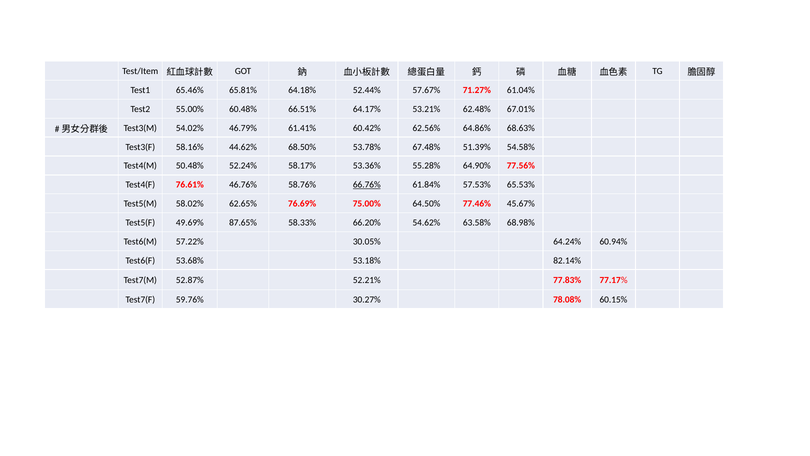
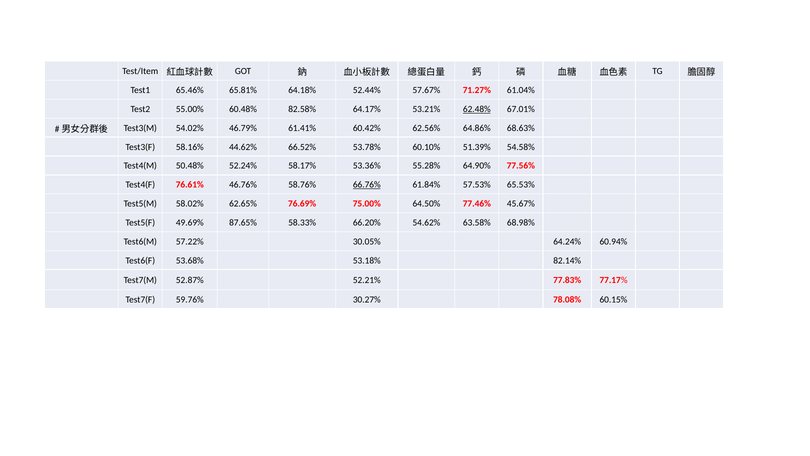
66.51%: 66.51% -> 82.58% (302, 109)
62.48% underline: none -> present (477, 109)
68.50%: 68.50% -> 66.52% (302, 147)
67.48%: 67.48% -> 60.10% (426, 147)
